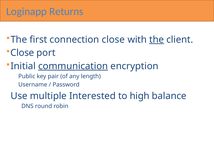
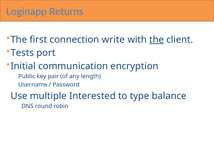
connection close: close -> write (113, 40)
Close: Close -> Tests (22, 53)
communication underline: present -> none (73, 66)
high: high -> type (140, 96)
